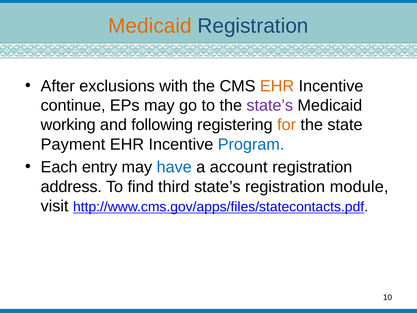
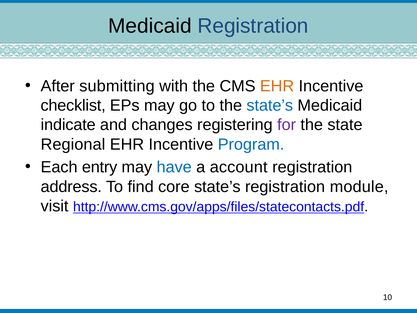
Medicaid colour: orange -> black (150, 26)
exclusions: exclusions -> submitting (117, 86)
continue: continue -> checklist (73, 105)
state’s colour: purple -> blue (270, 105)
working: working -> indicate (68, 125)
following: following -> changes (162, 125)
for colour: orange -> purple (287, 125)
Payment: Payment -> Regional (73, 144)
third: third -> core (174, 187)
